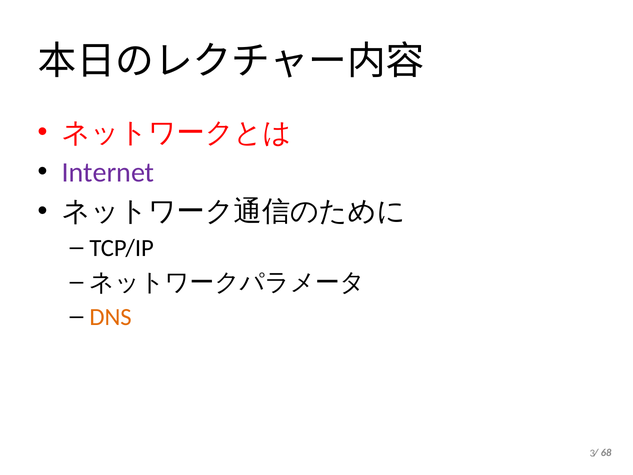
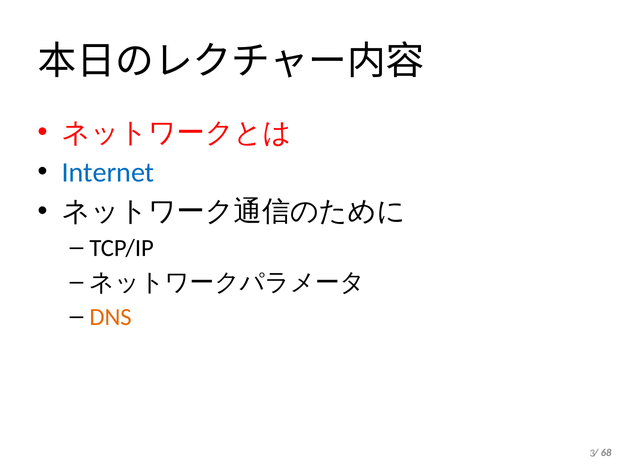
Internet colour: purple -> blue (108, 172)
